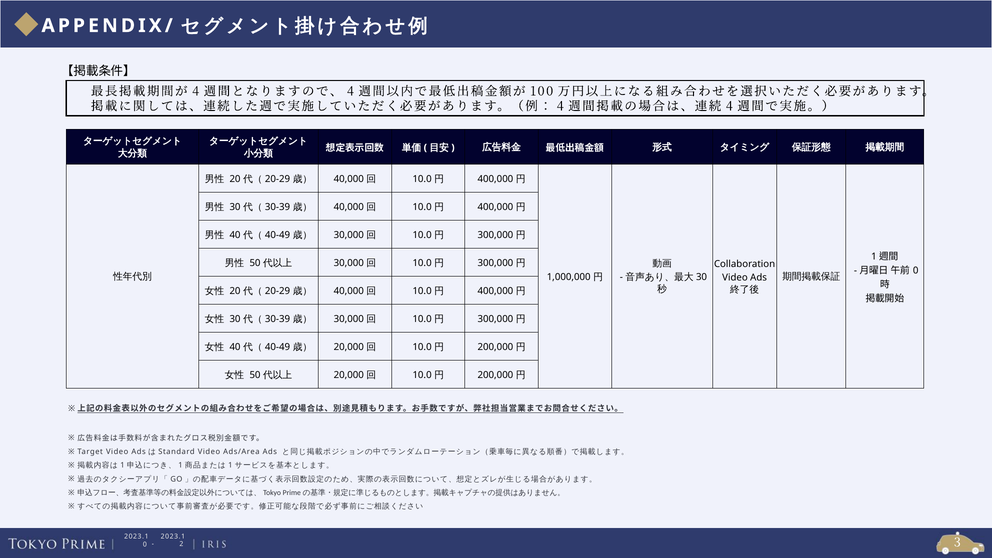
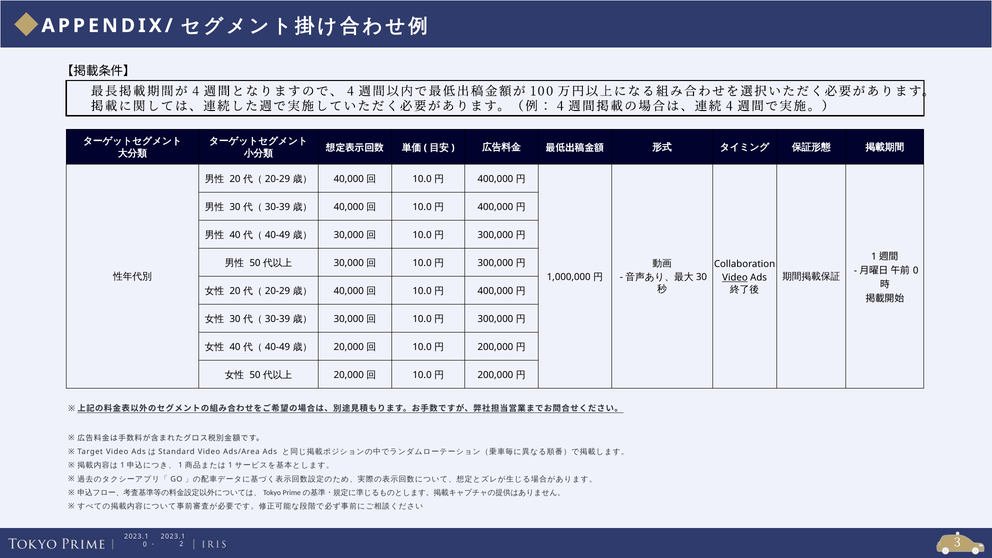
Video underline: none -> present (735, 277)
